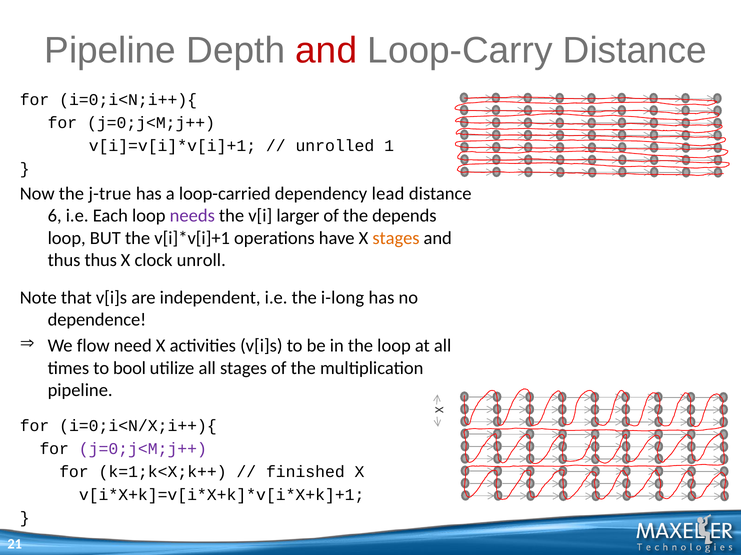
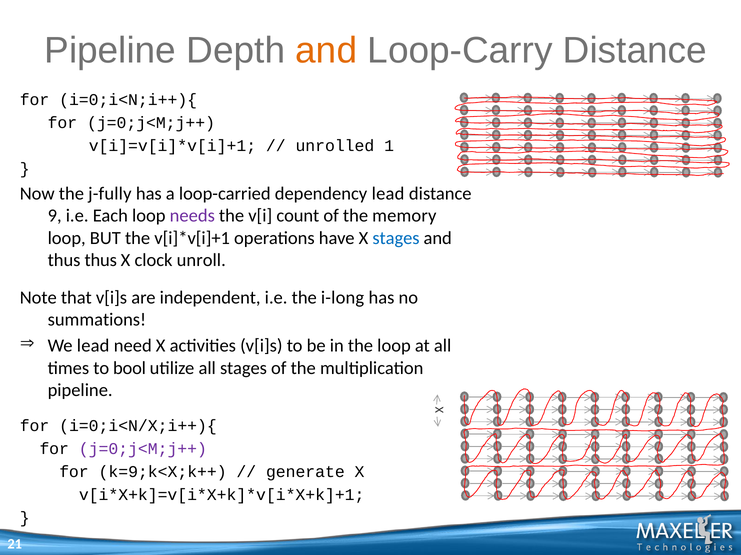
and colour: red -> orange (326, 51)
j-true: j-true -> j-fully (110, 194)
6: 6 -> 9 (55, 216)
larger: larger -> count (298, 216)
depends: depends -> memory (404, 216)
stages colour: orange -> blue (396, 238)
dependence: dependence -> summations (97, 320)
We flow: flow -> lead (93, 346)
k=1;k<X;k++: k=1;k<X;k++ -> k=9;k<X;k++ (163, 472)
finished: finished -> generate (305, 472)
